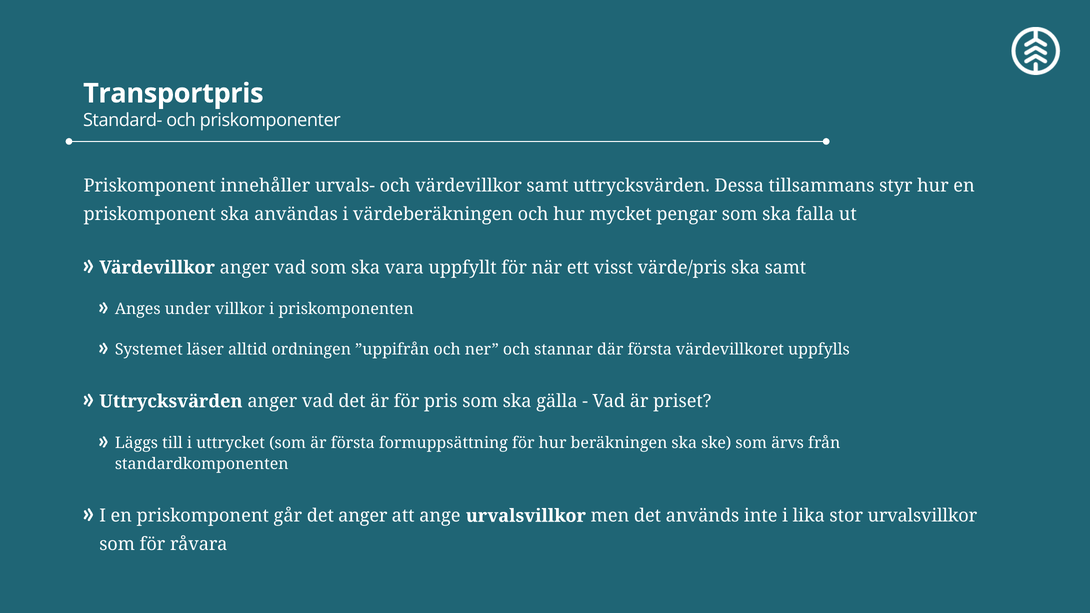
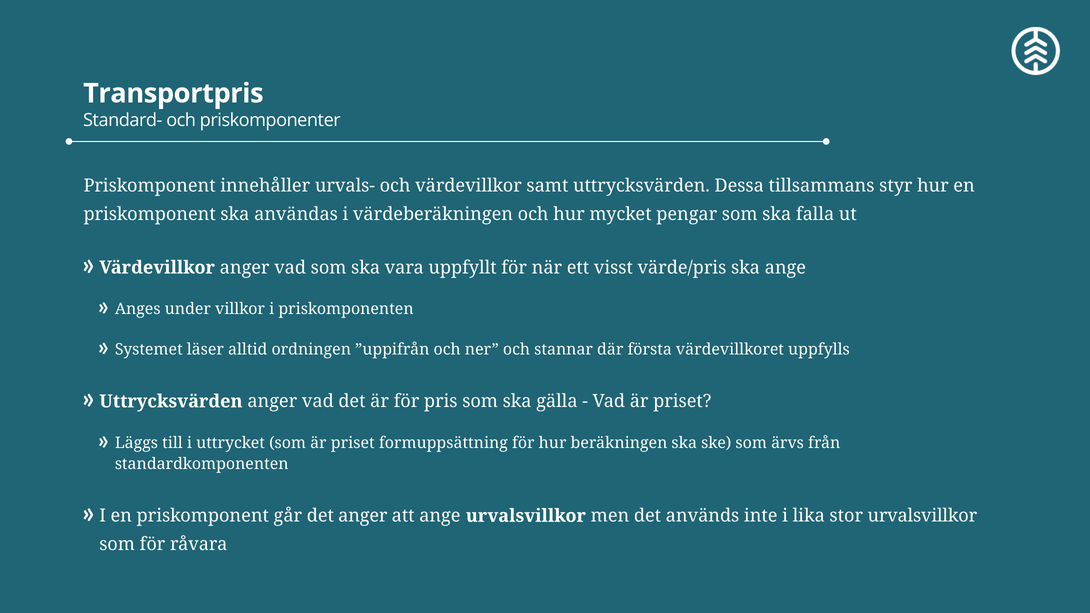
ska samt: samt -> ange (785, 268)
som är första: första -> priset (353, 443)
